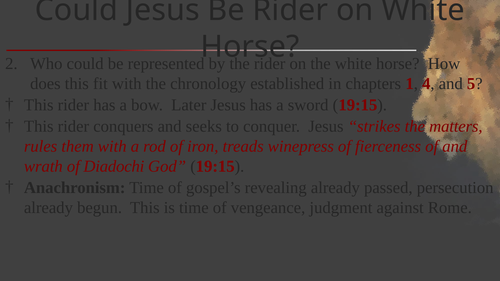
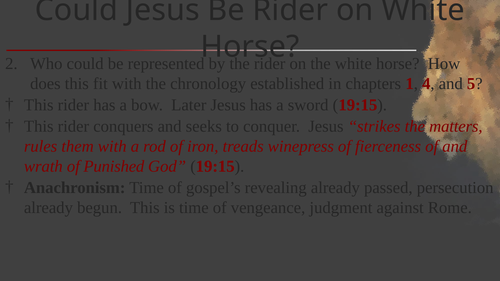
Diadochi: Diadochi -> Punished (114, 166)
